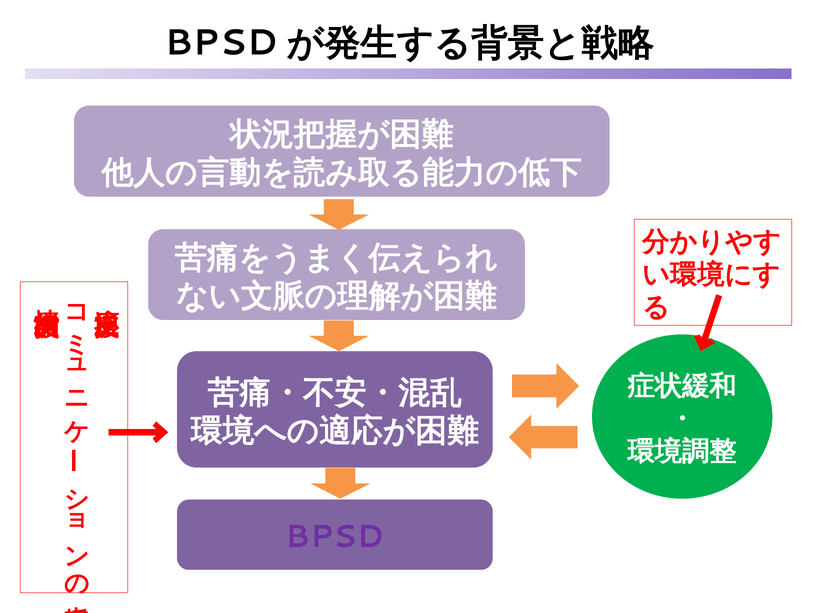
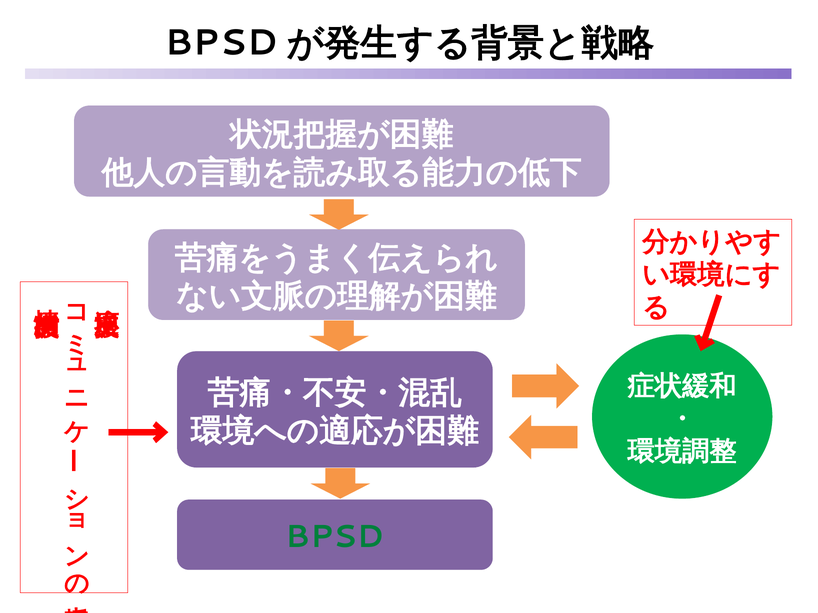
BPSD colour: purple -> green (335, 537)
